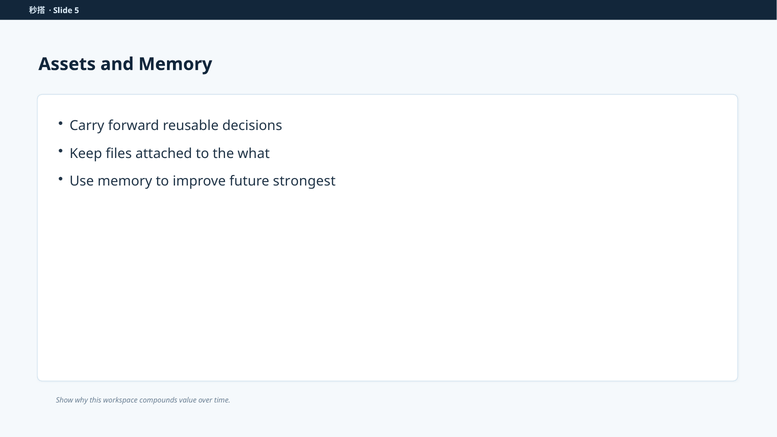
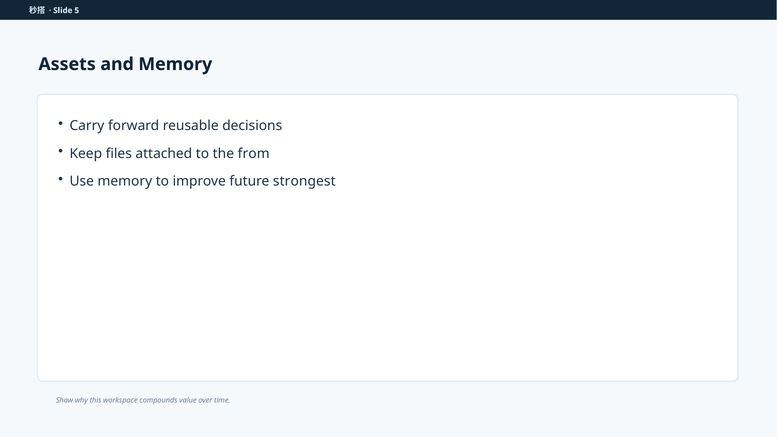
what: what -> from (254, 154)
